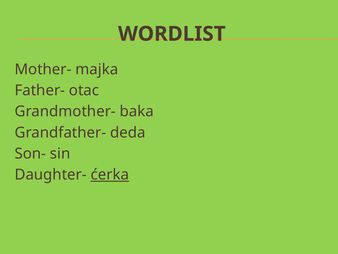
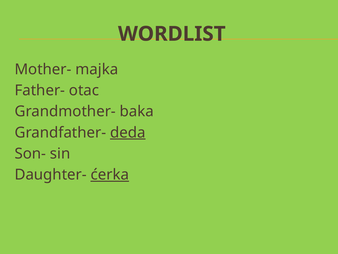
deda underline: none -> present (128, 132)
